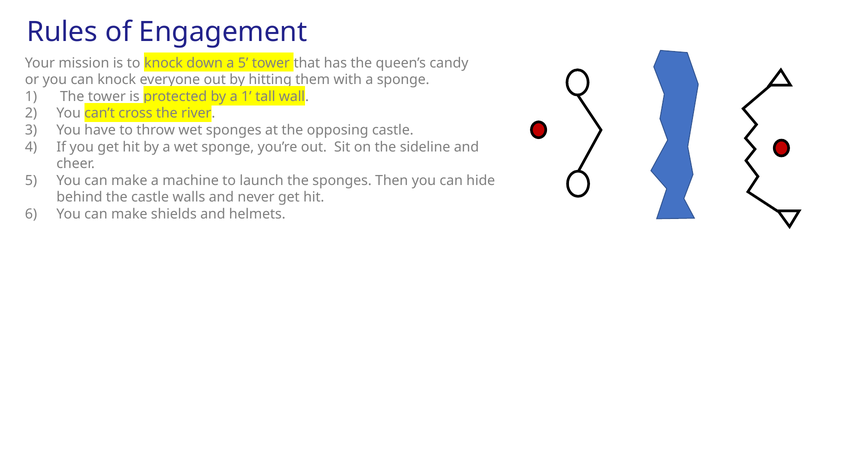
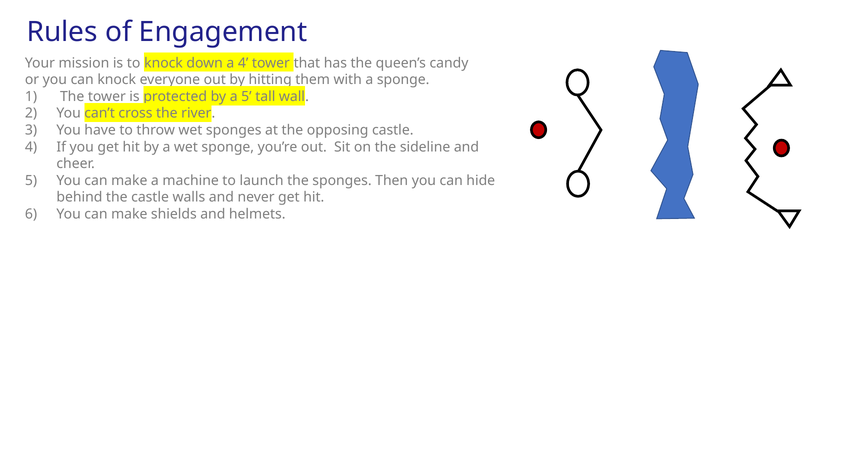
a 5: 5 -> 4 (243, 63)
a 1: 1 -> 5 (246, 97)
